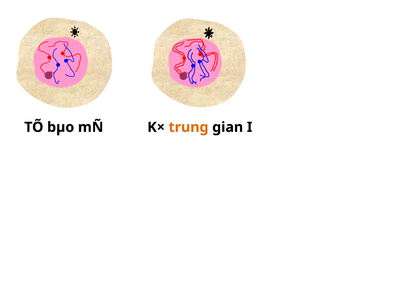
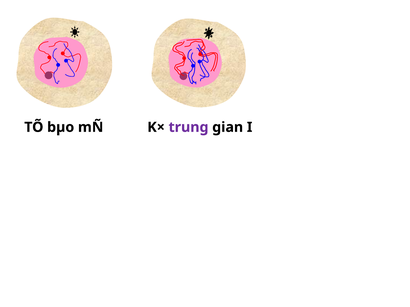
trung colour: orange -> purple (189, 127)
